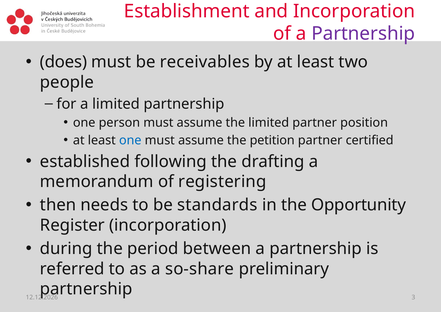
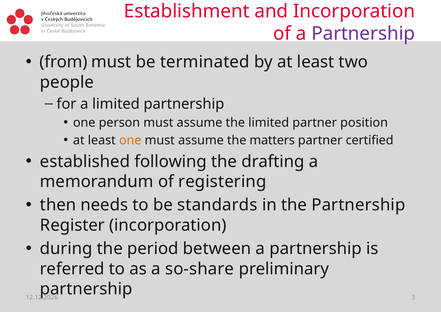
does: does -> from (64, 62)
receivables: receivables -> terminated (205, 62)
one colour: blue -> orange (130, 140)
petition: petition -> matters (272, 140)
the Opportunity: Opportunity -> Partnership (358, 205)
